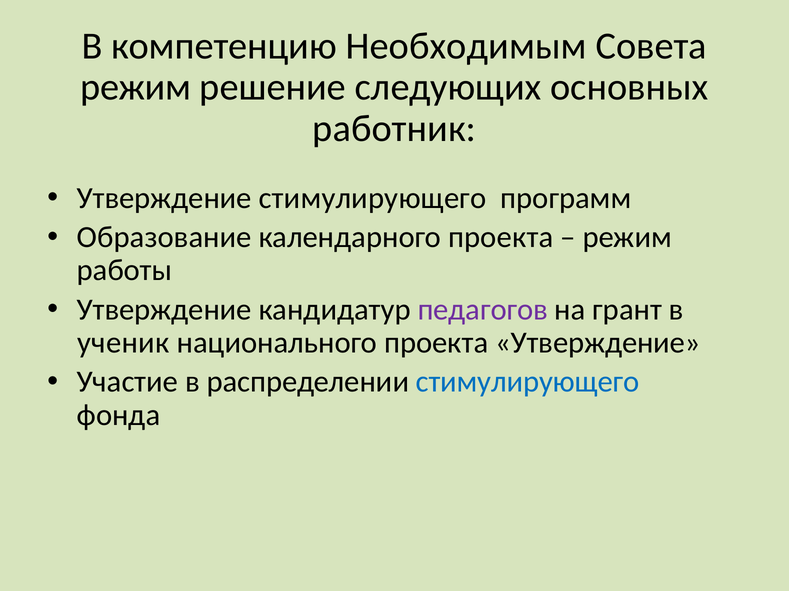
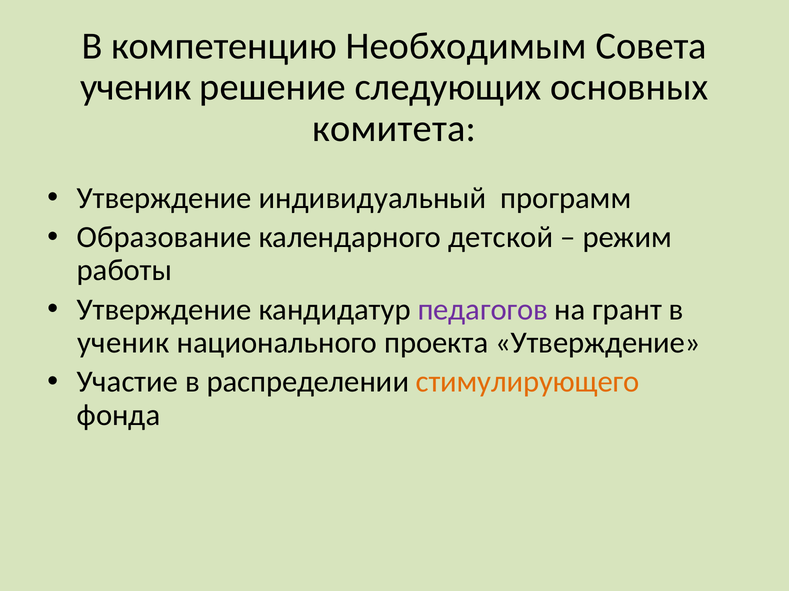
режим: режим -> ученик (136, 87)
работник: работник -> комитета (394, 129)
Утверждение стимулирующего: стимулирующего -> индивидуальный (373, 198)
календарного проекта: проекта -> детской (501, 237)
стимулирующего colour: blue -> orange (528, 382)
